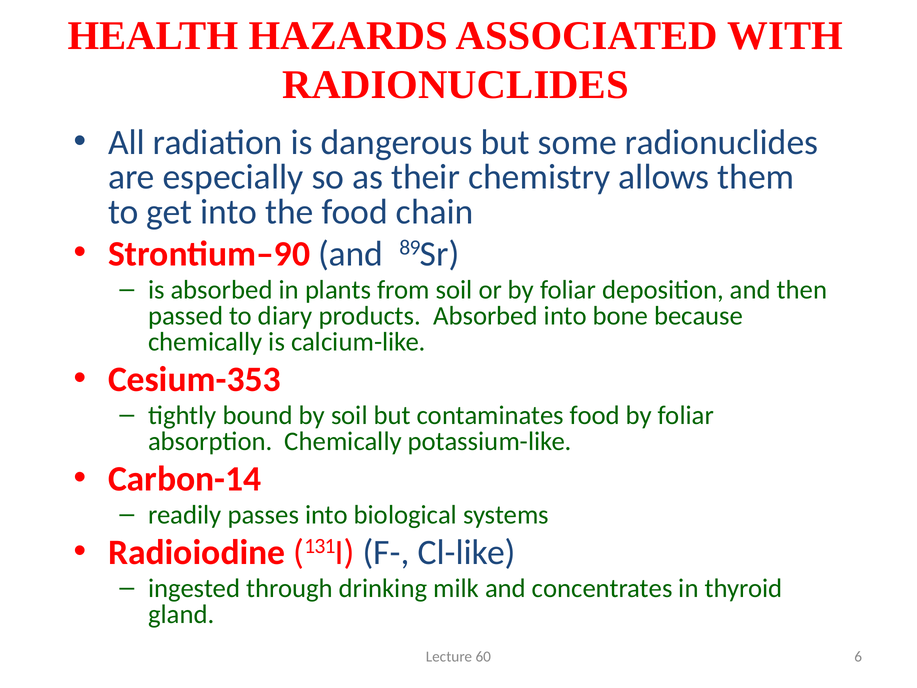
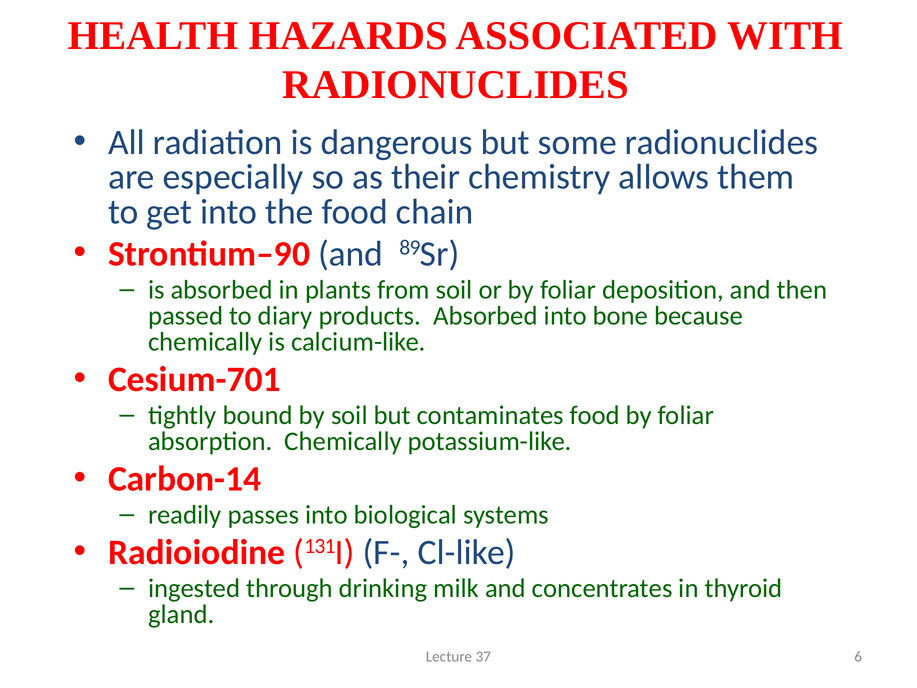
Cesium-353: Cesium-353 -> Cesium-701 (194, 379)
60: 60 -> 37 (483, 657)
